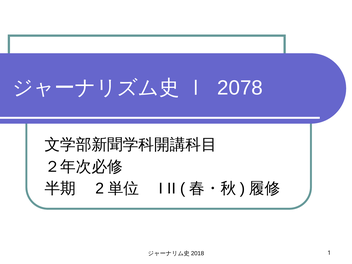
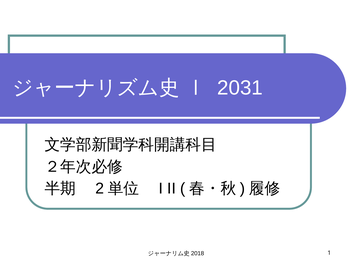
2078: 2078 -> 2031 (240, 88)
